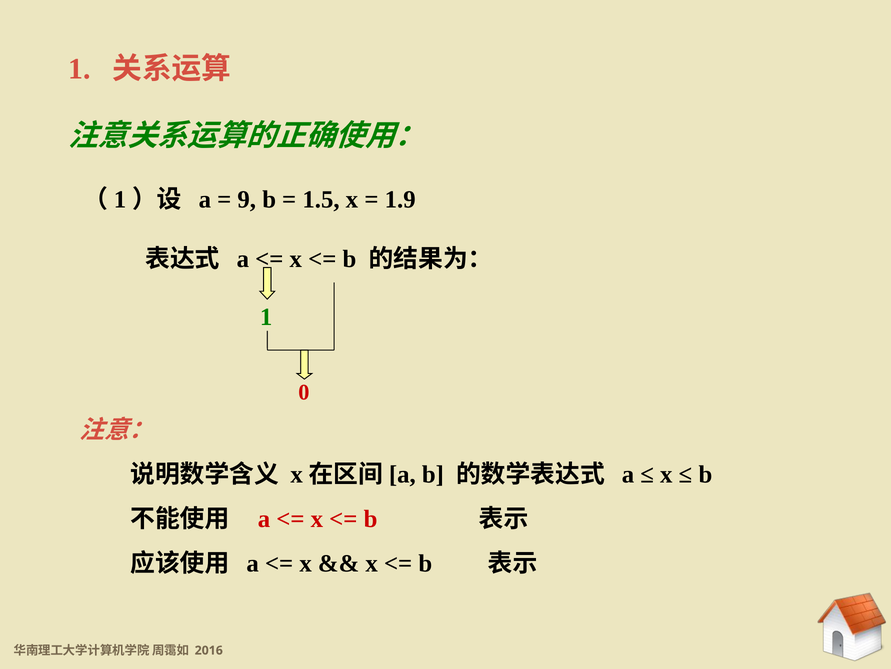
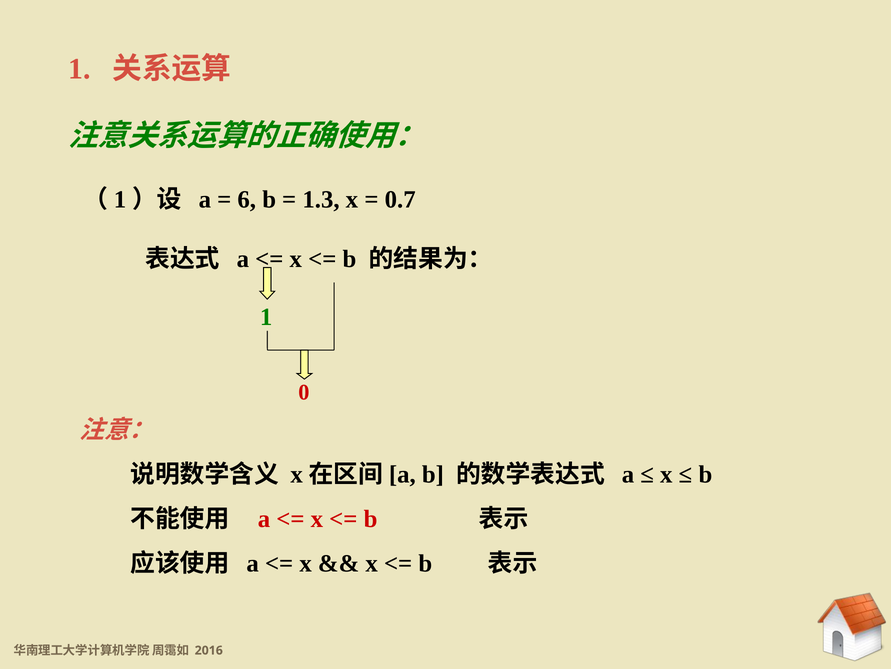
9: 9 -> 6 (247, 199)
1.5: 1.5 -> 1.3 (321, 199)
1.9: 1.9 -> 0.7 (400, 199)
